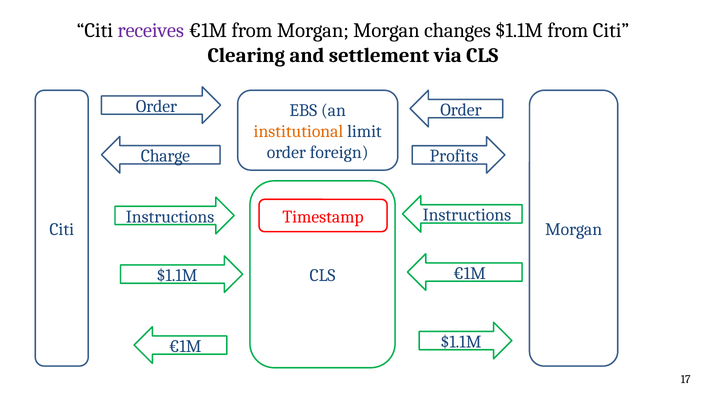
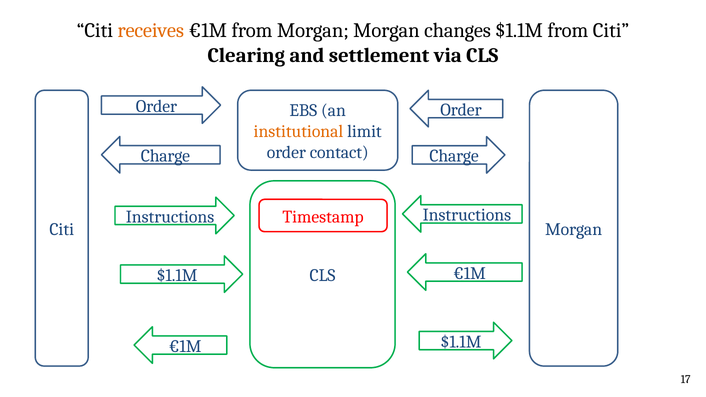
receives colour: purple -> orange (151, 31)
foreign: foreign -> contact (339, 153)
Profits: Profits -> Charge (454, 156)
